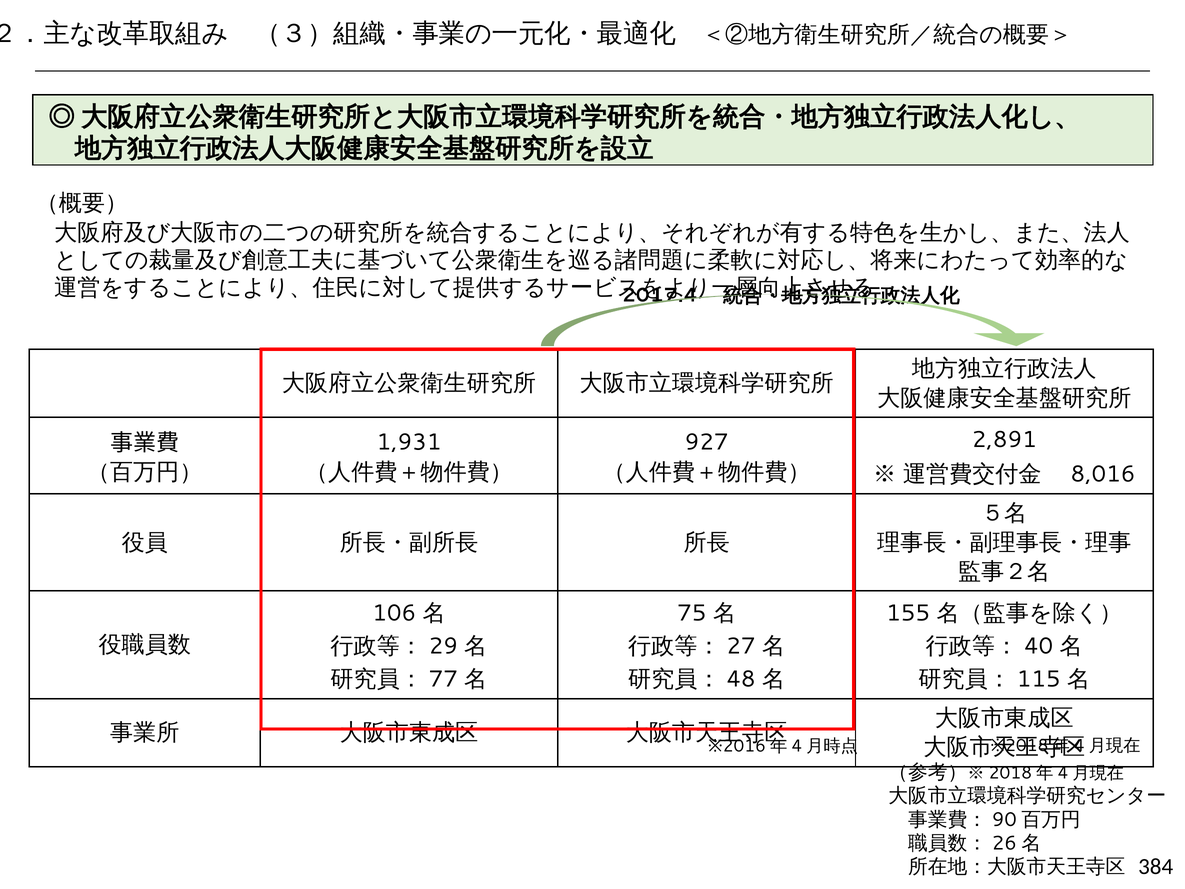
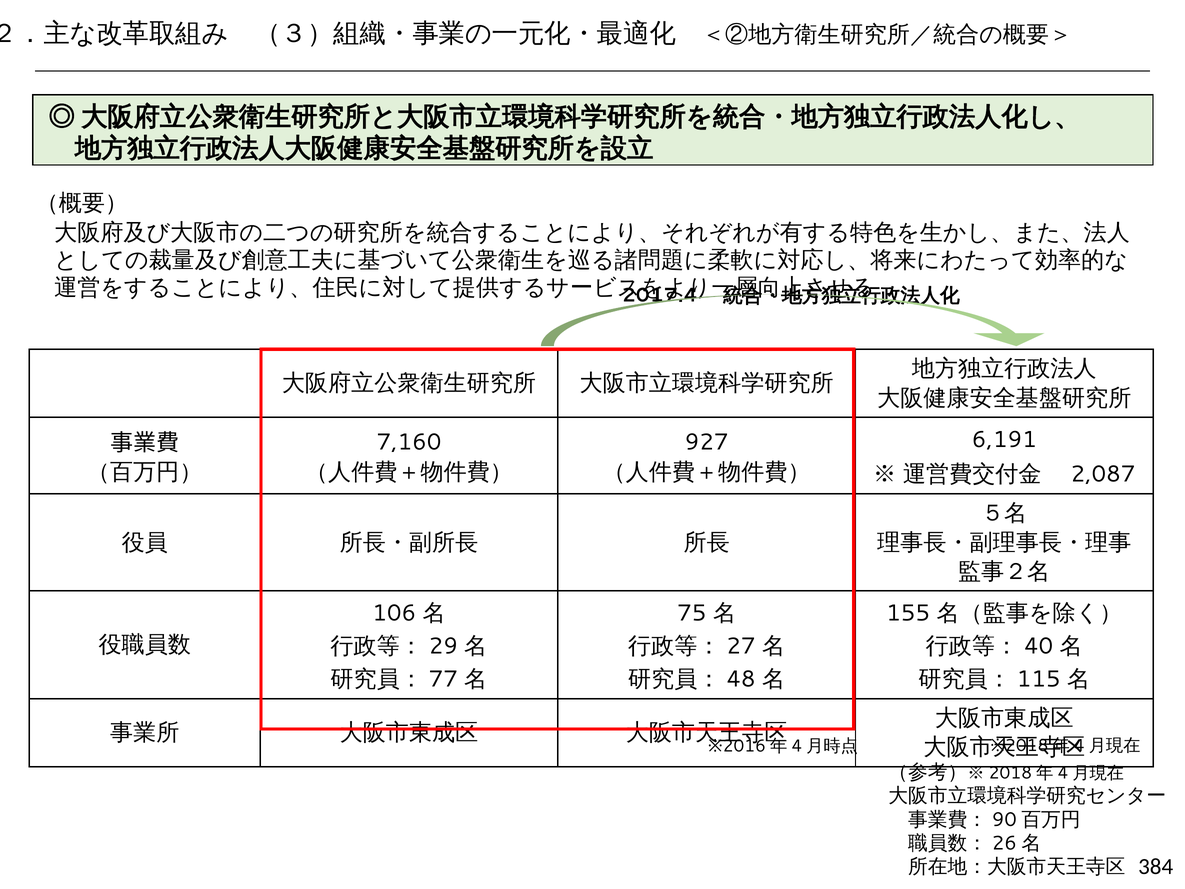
2,891: 2,891 -> 6,191 (1004, 439)
1,931: 1,931 -> 7,160 (409, 442)
8,016: 8,016 -> 2,087 (1103, 474)
